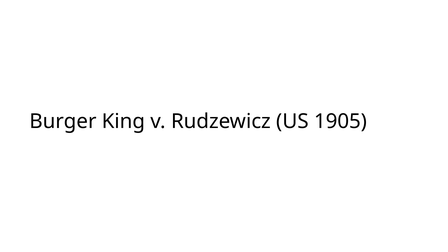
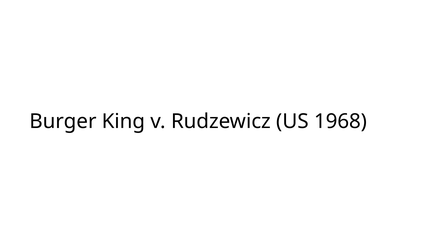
1905: 1905 -> 1968 (341, 121)
